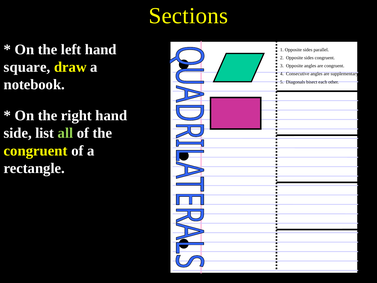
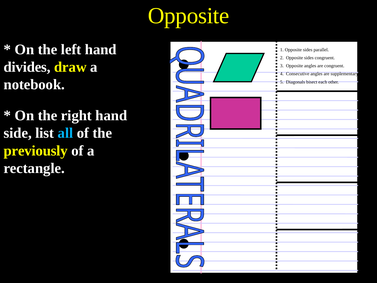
Sections: Sections -> Opposite (189, 16)
square: square -> divides (27, 67)
all colour: light green -> light blue (65, 133)
congruent: congruent -> previously (36, 151)
